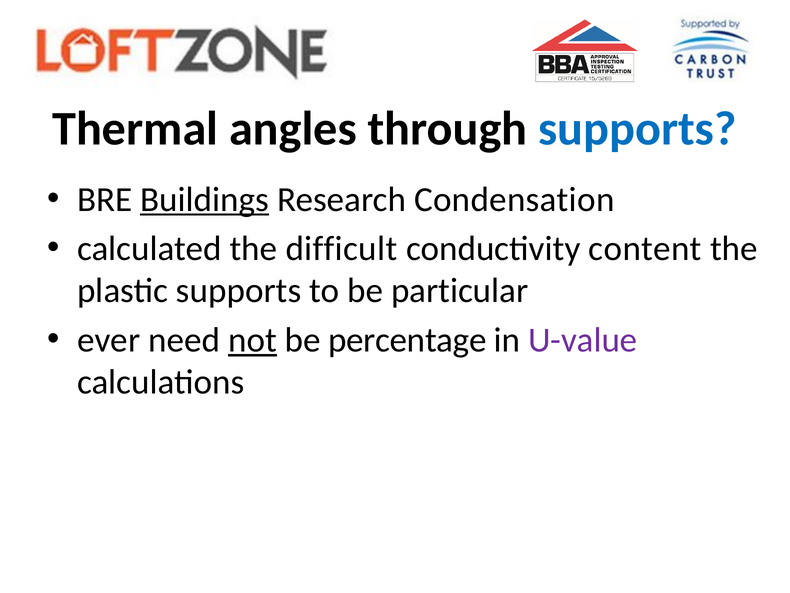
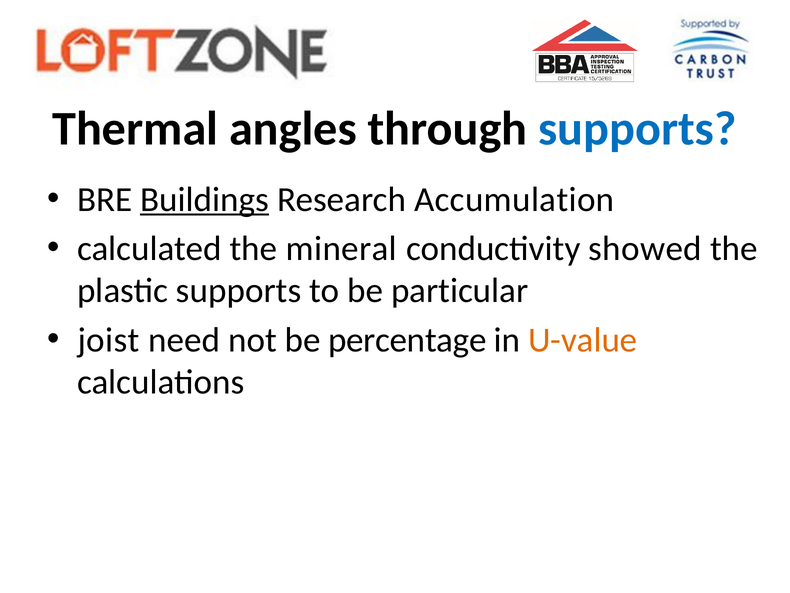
Condensation: Condensation -> Accumulation (514, 199)
difficult: difficult -> mineral (341, 248)
content: content -> showed (645, 248)
ever: ever -> joist (109, 340)
not underline: present -> none (252, 340)
U-value colour: purple -> orange (583, 340)
